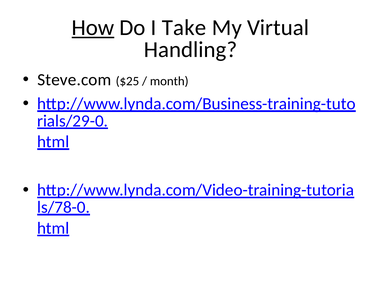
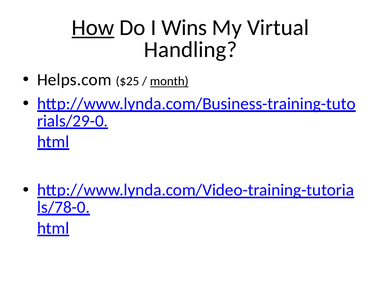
Take: Take -> Wins (184, 28)
Steve.com: Steve.com -> Helps.com (74, 80)
month underline: none -> present (169, 81)
